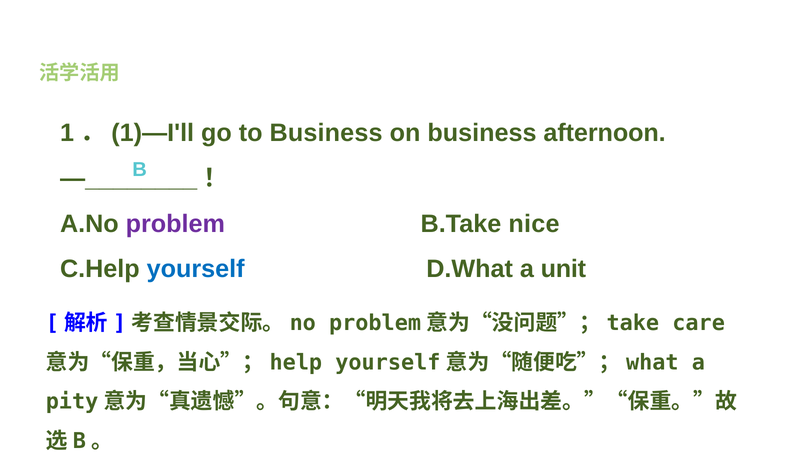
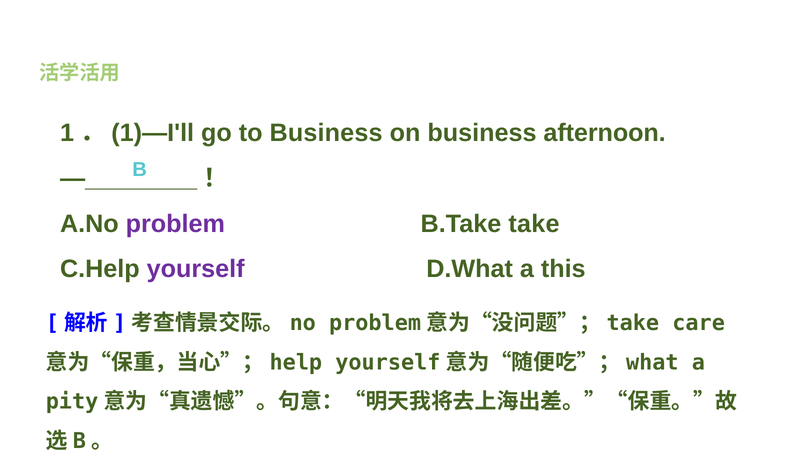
nice: nice -> take (534, 224)
yourself colour: blue -> purple (196, 269)
unit: unit -> this (563, 269)
